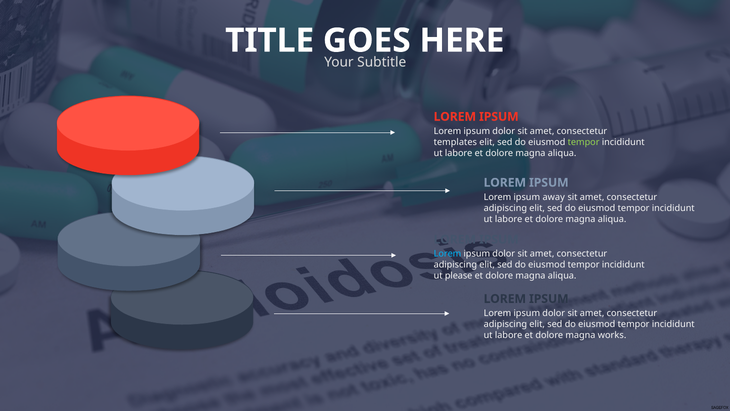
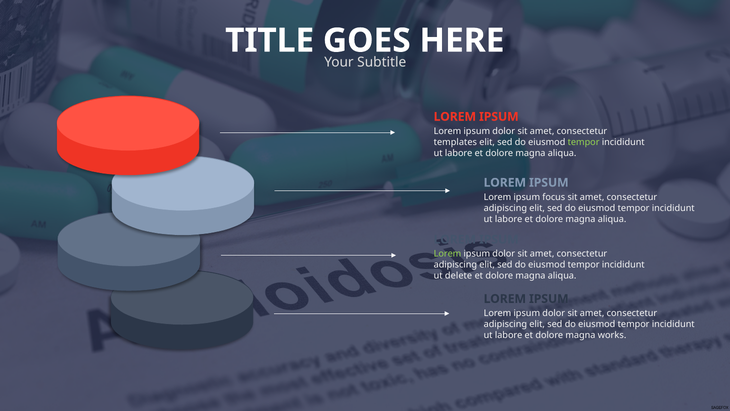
away: away -> focus (554, 197)
Lorem colour: light blue -> light green (447, 254)
please: please -> delete (459, 276)
